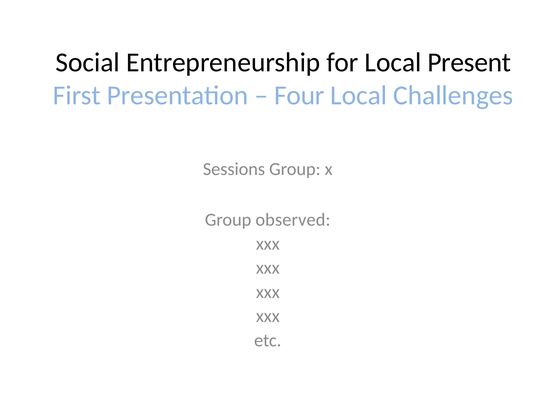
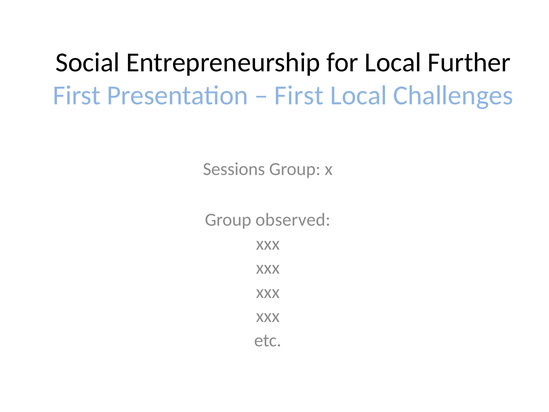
Present: Present -> Further (469, 63)
Four: Four -> First (299, 95)
